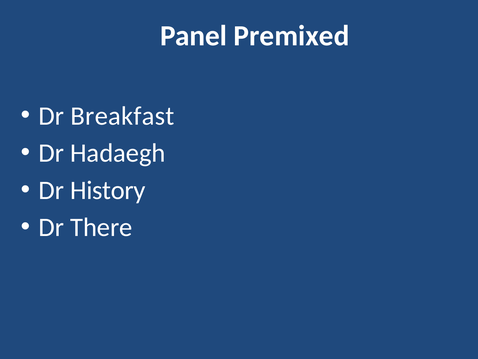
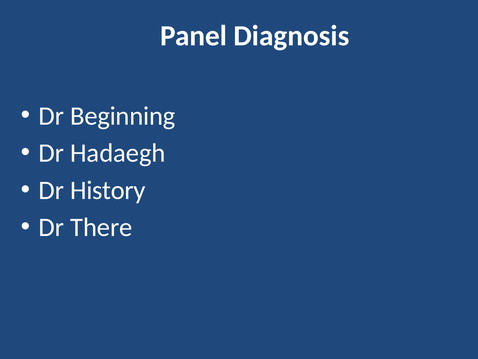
Premixed: Premixed -> Diagnosis (291, 36)
Breakfast: Breakfast -> Beginning (123, 116)
